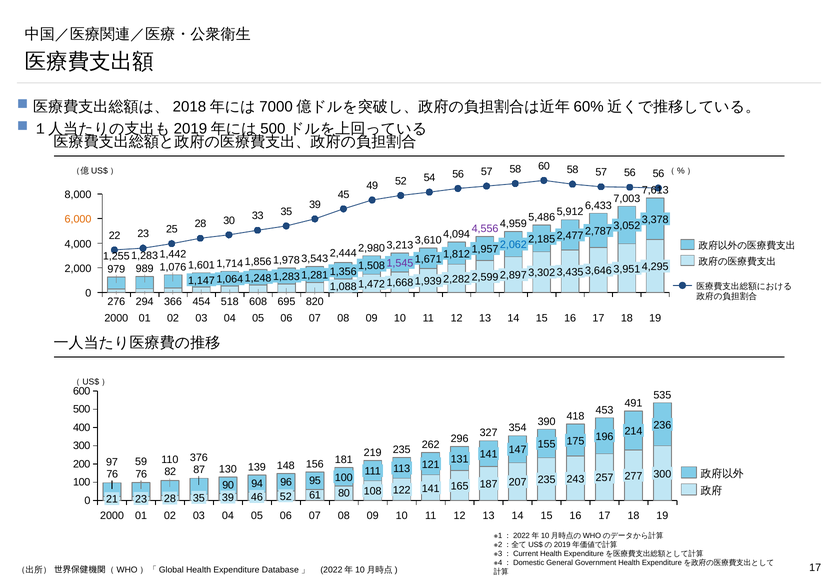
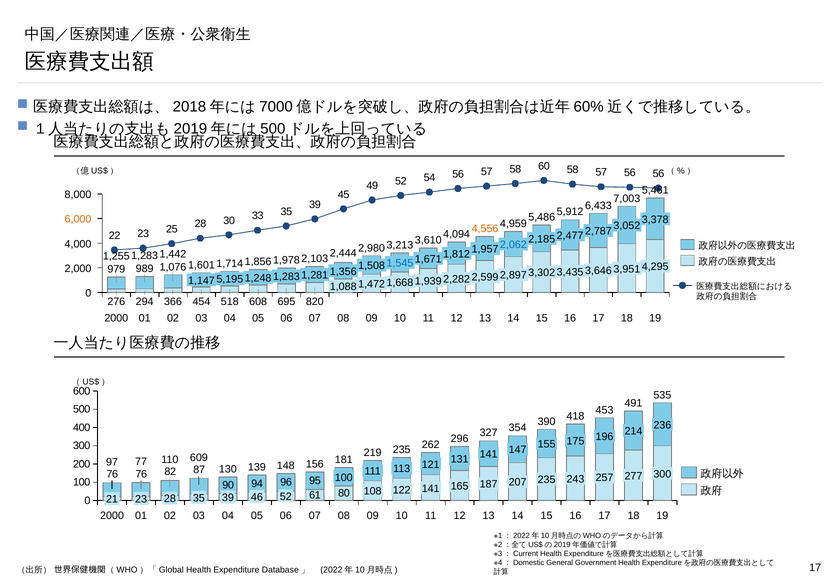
7,613: 7,613 -> 5,461 (655, 190)
4,556 colour: purple -> orange (485, 229)
3,543: 3,543 -> 2,103 (315, 259)
1,545 colour: purple -> blue (400, 263)
1,064: 1,064 -> 5,195 (230, 280)
59: 59 -> 77 (141, 462)
376: 376 -> 609 (199, 458)
